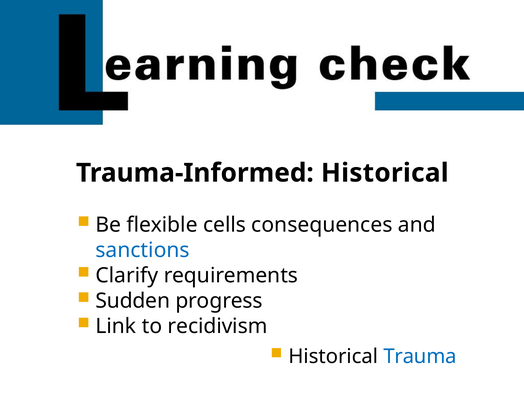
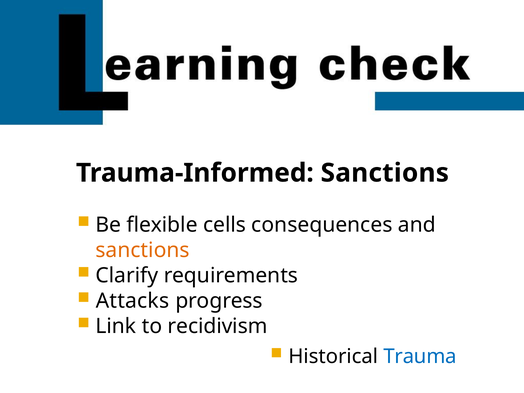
Trauma-Informed Historical: Historical -> Sanctions (385, 173)
sanctions colour: blue -> orange (143, 250)
Sudden: Sudden -> Attacks (133, 301)
